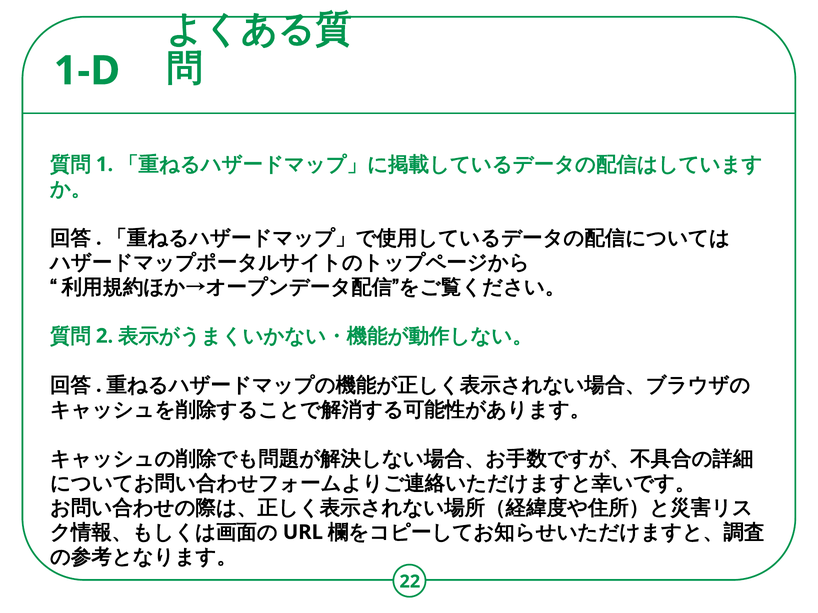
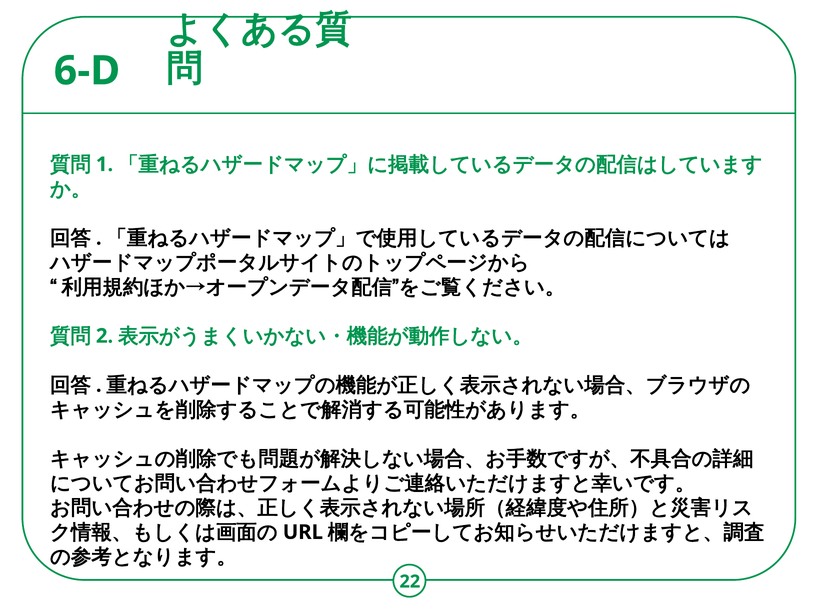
1-D: 1-D -> 6-D (87, 71)
